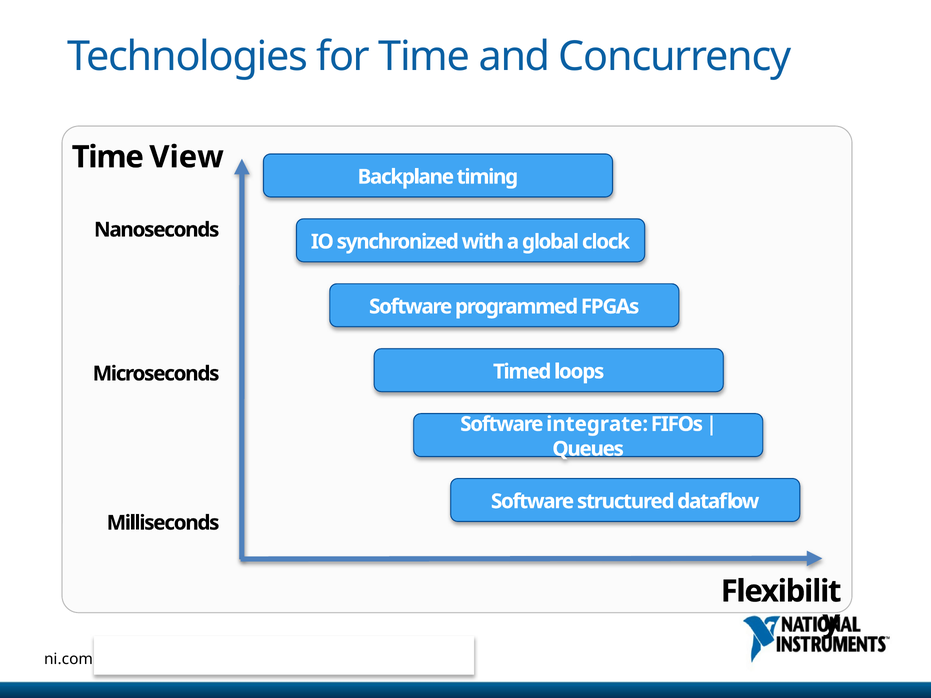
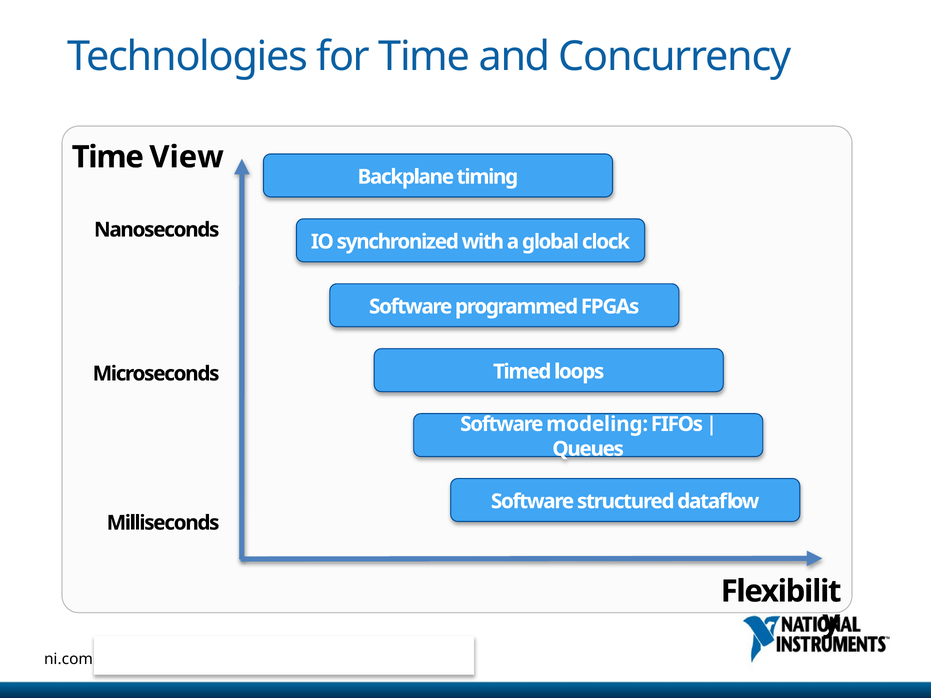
integrate: integrate -> modeling (597, 424)
